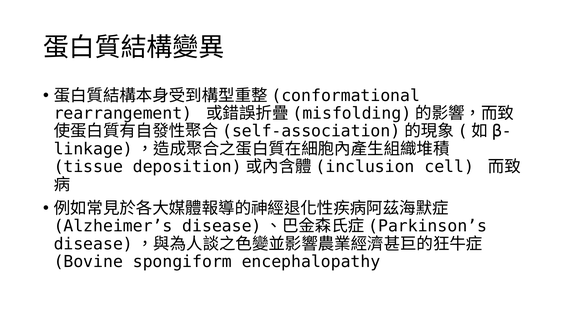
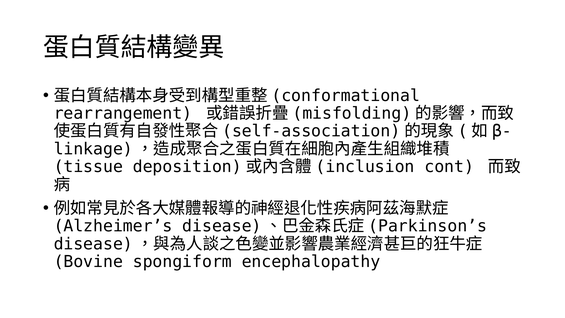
cell: cell -> cont (449, 167)
